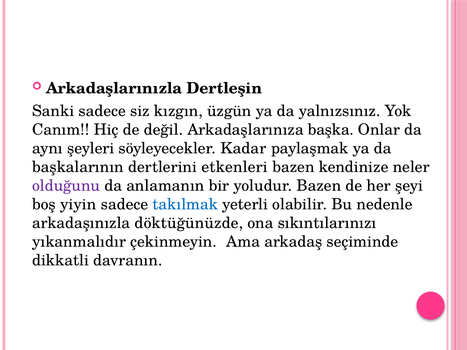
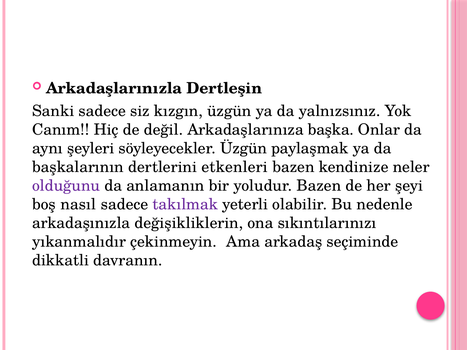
söyleyecekler Kadar: Kadar -> Üzgün (244, 148)
yiyin: yiyin -> nasıl (78, 205)
takılmak colour: blue -> purple (185, 205)
döktüğünüzde: döktüğünüzde -> değişikliklerin (189, 223)
